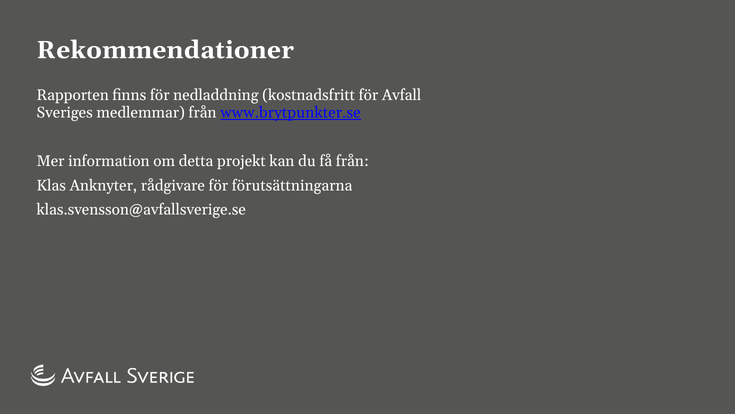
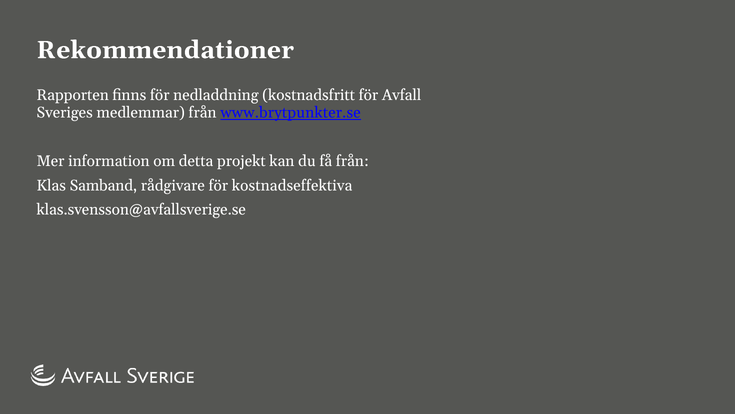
Anknyter: Anknyter -> Samband (103, 185)
förutsättningarna: förutsättningarna -> kostnadseffektiva (292, 185)
